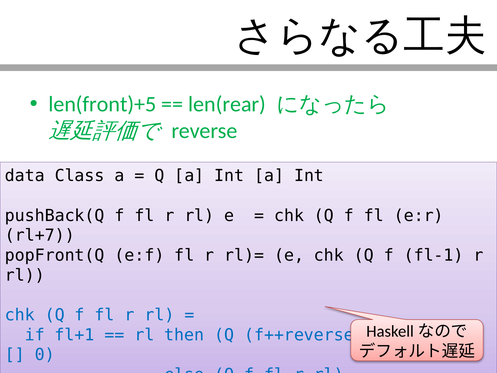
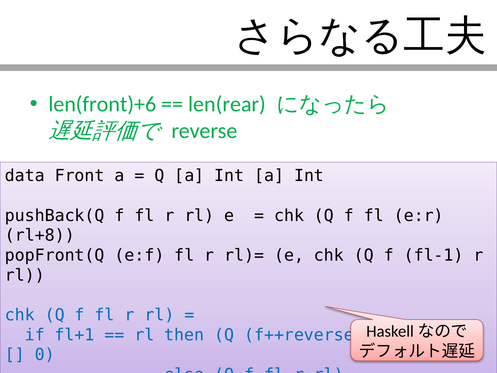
len(front)+5: len(front)+5 -> len(front)+6 (102, 104)
Class: Class -> Front (80, 176)
rl+7: rl+7 -> rl+8 (40, 235)
